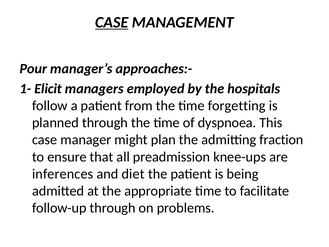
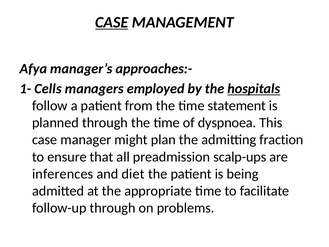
Pour: Pour -> Afya (33, 69)
Elicit: Elicit -> Cells (48, 89)
hospitals underline: none -> present (254, 89)
forgetting: forgetting -> statement (237, 106)
knee-ups: knee-ups -> scalp-ups (240, 157)
